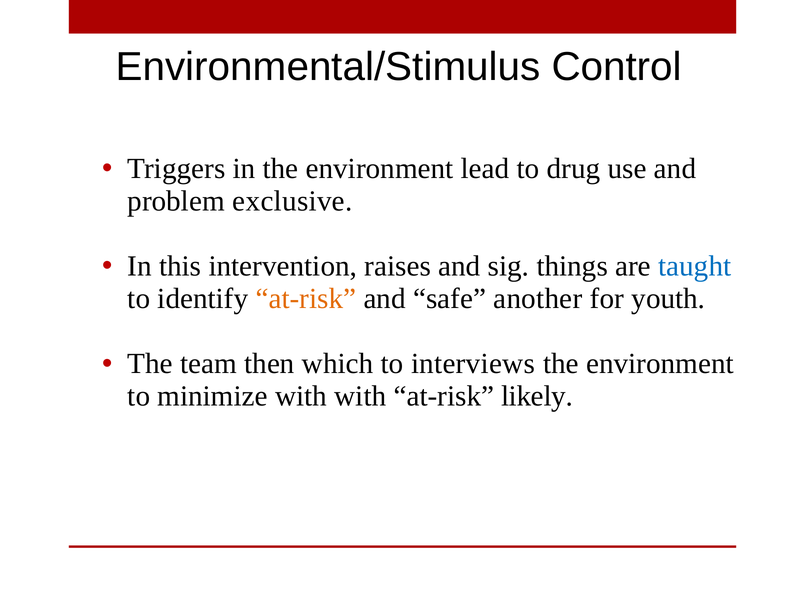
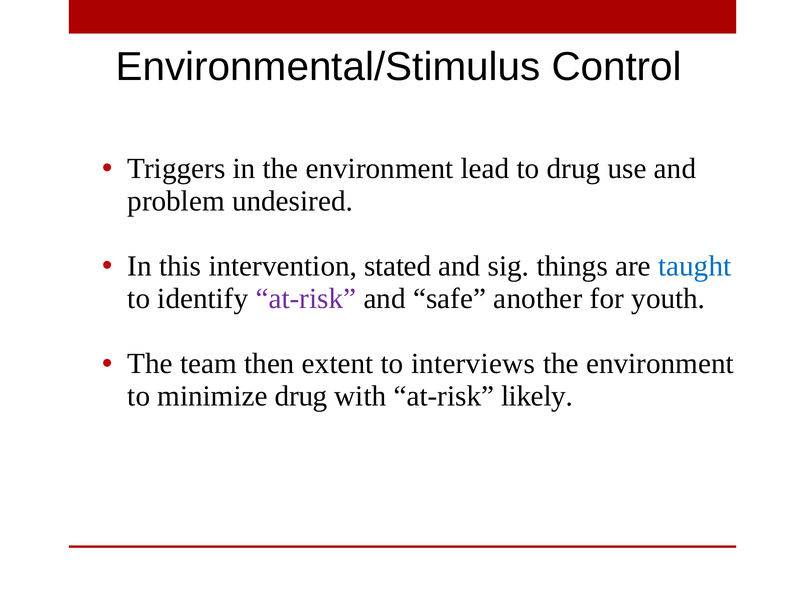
exclusive: exclusive -> undesired (293, 201)
raises: raises -> stated (398, 266)
at-risk colour: orange -> purple (306, 299)
which: which -> extent (338, 364)
minimize with: with -> drug (301, 397)
